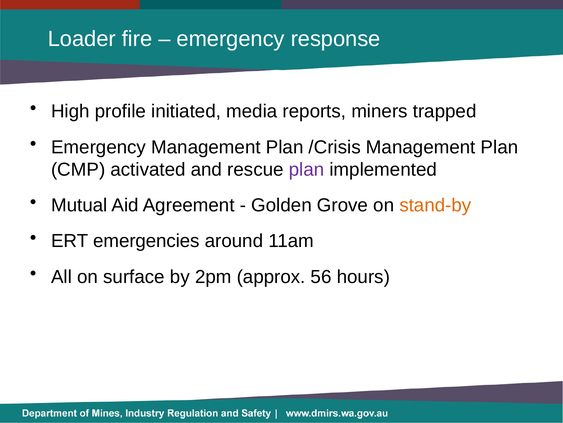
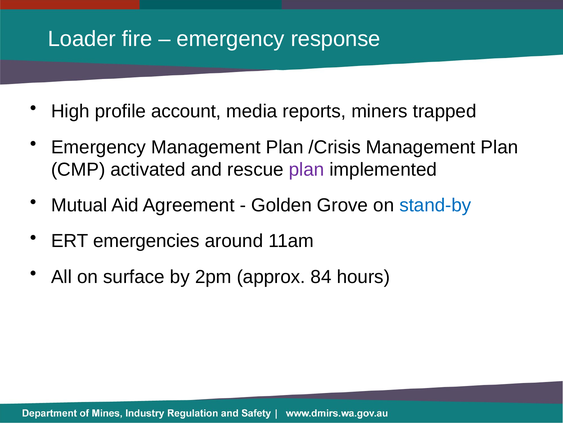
initiated: initiated -> account (186, 111)
stand-by colour: orange -> blue (435, 205)
56: 56 -> 84 (321, 276)
